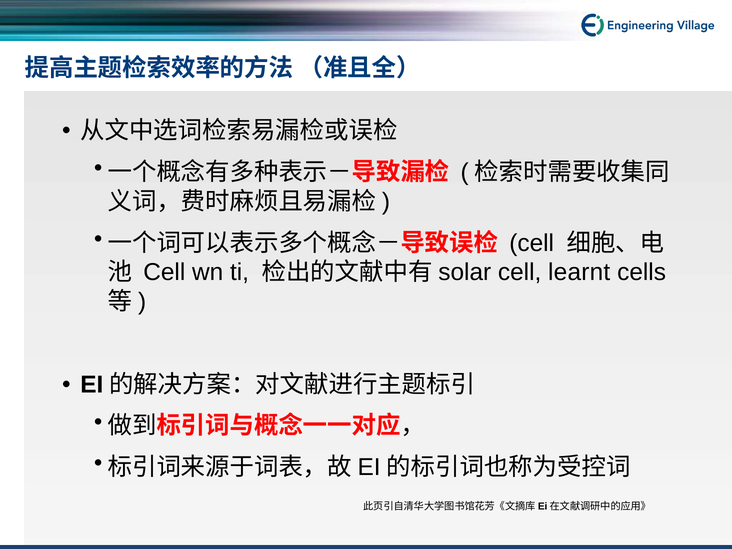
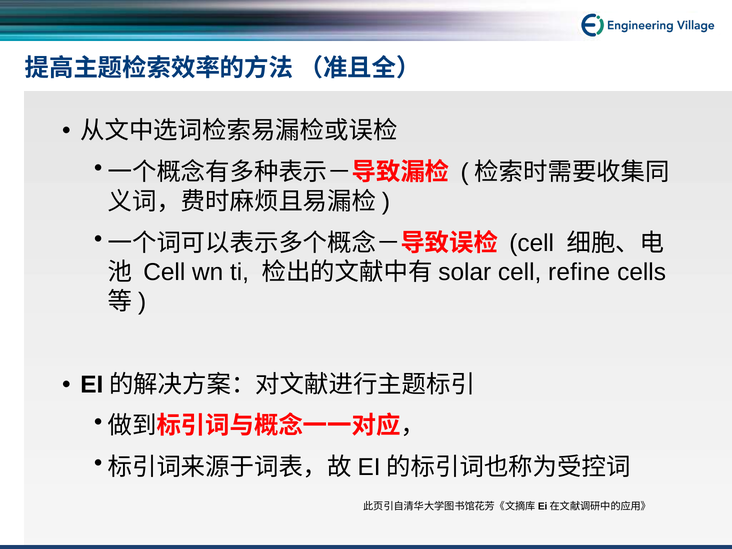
learnt: learnt -> refine (579, 272)
